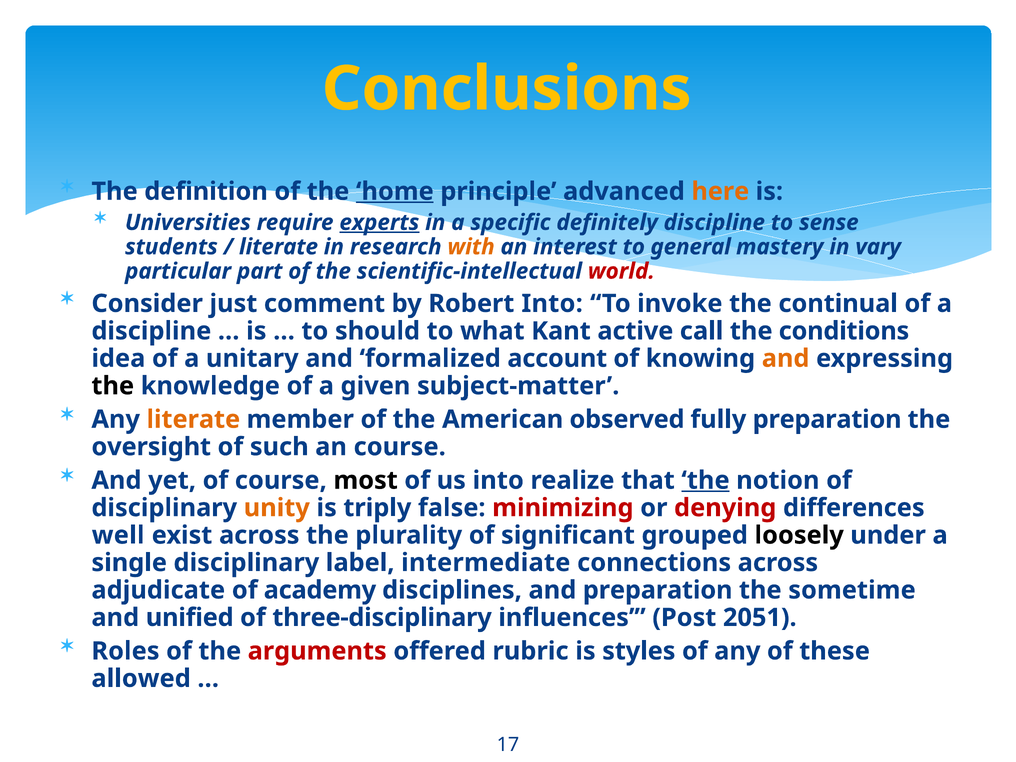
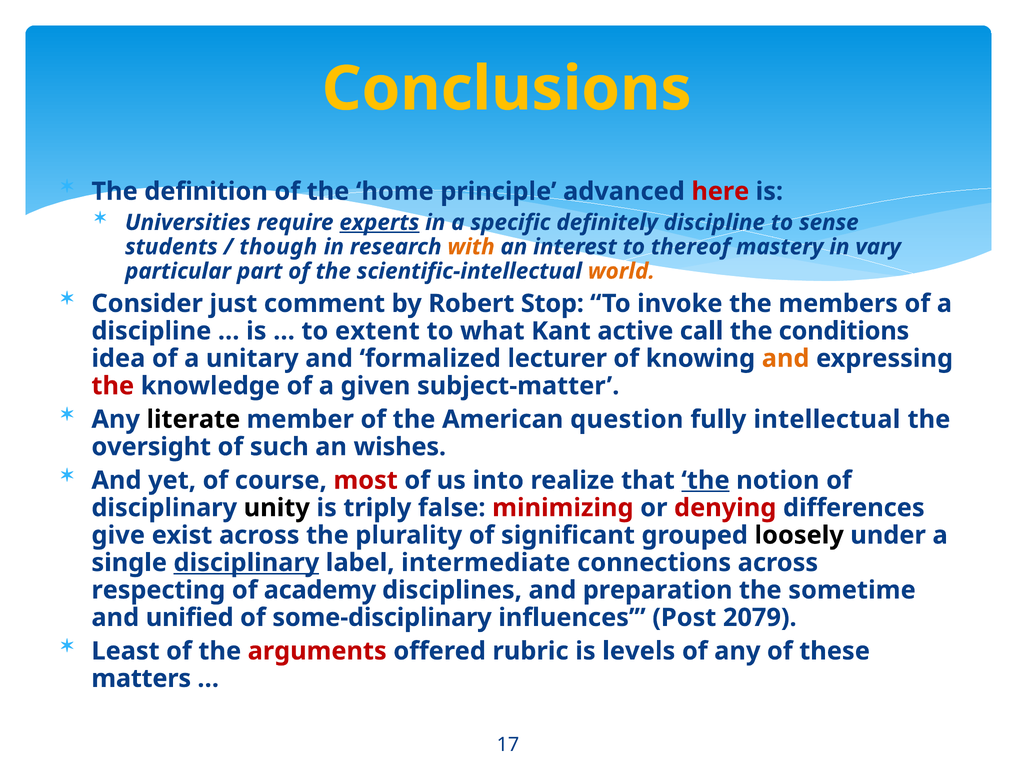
home underline: present -> none (395, 191)
here colour: orange -> red (720, 191)
literate: literate -> though (278, 247)
general: general -> thereof (691, 247)
world colour: red -> orange (621, 271)
Robert Into: Into -> Stop (552, 304)
continual: continual -> members (838, 304)
should: should -> extent (377, 331)
account: account -> lecturer (557, 358)
the colour: black -> red (113, 386)
literate colour: orange -> black (193, 419)
observed: observed -> question (627, 419)
fully preparation: preparation -> intellectual (827, 419)
an course: course -> wishes (400, 447)
most colour: black -> red (366, 480)
unity colour: orange -> black (277, 508)
well: well -> give (118, 535)
disciplinary underline: none -> present (246, 563)
adjudicate: adjudicate -> respecting (158, 590)
three-disciplinary: three-disciplinary -> some-disciplinary (382, 618)
2051: 2051 -> 2079 (760, 618)
Roles: Roles -> Least (126, 651)
styles: styles -> levels (639, 651)
allowed: allowed -> matters (141, 679)
